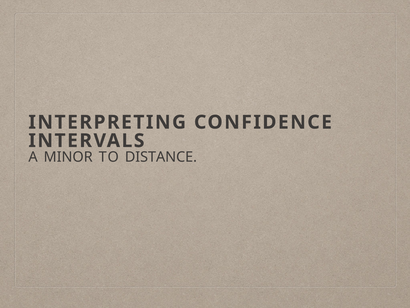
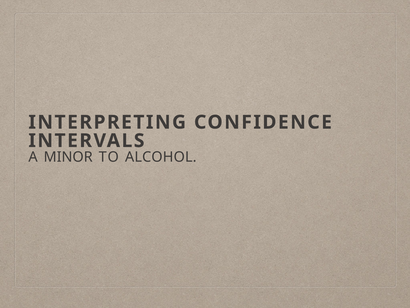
DISTANCE: DISTANCE -> ALCOHOL (161, 157)
